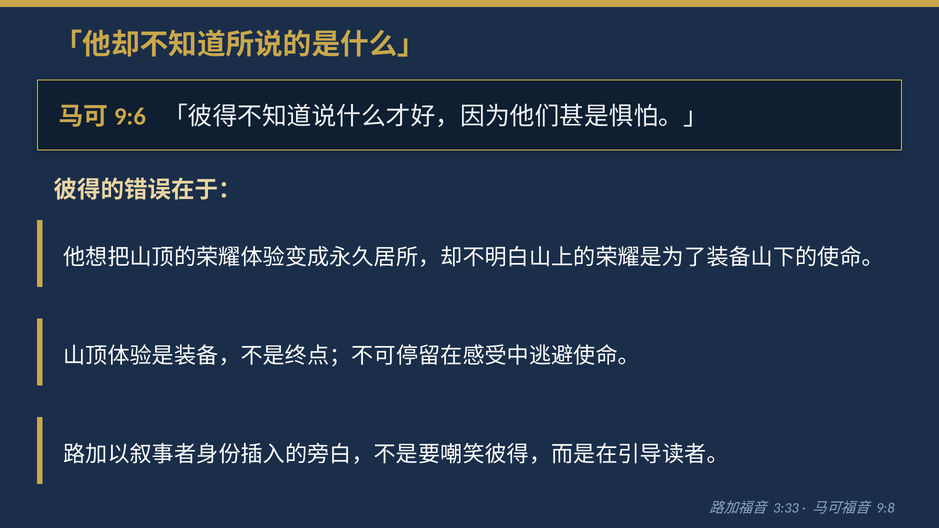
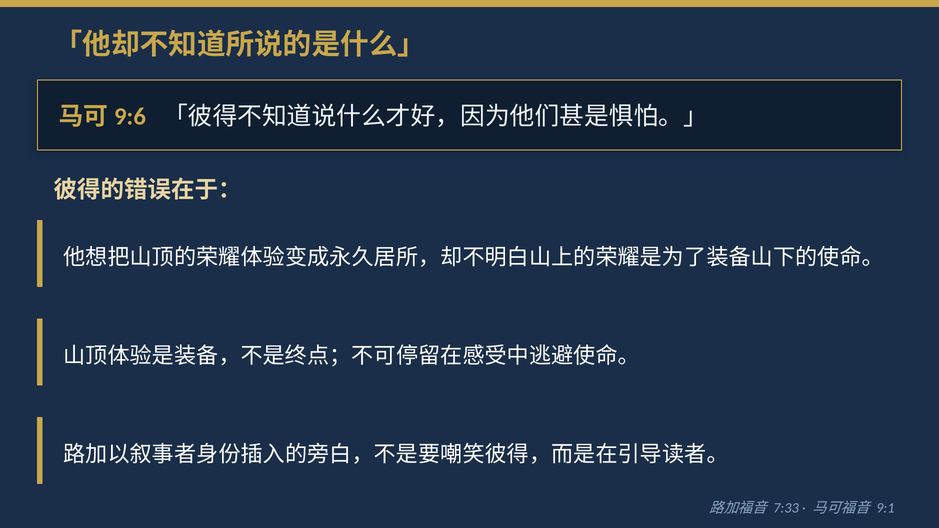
3:33: 3:33 -> 7:33 (786, 508)
9:8: 9:8 -> 9:1 (885, 508)
